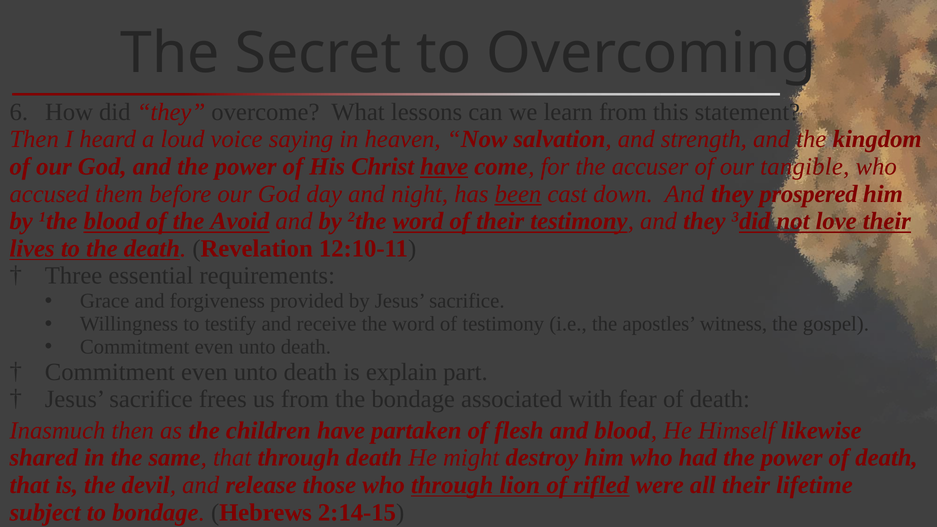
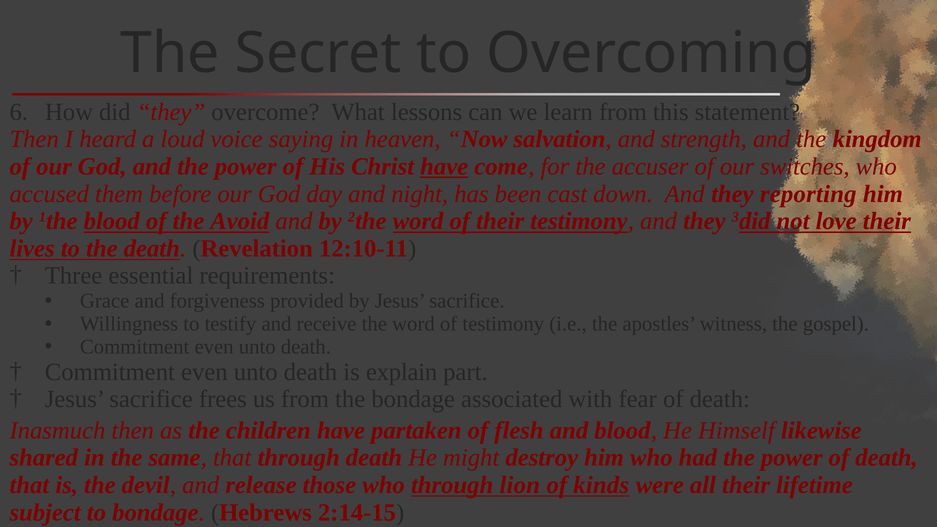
tangible: tangible -> switches (805, 167)
been underline: present -> none (518, 194)
prospered: prospered -> reporting (808, 194)
rifled: rifled -> kinds (601, 485)
